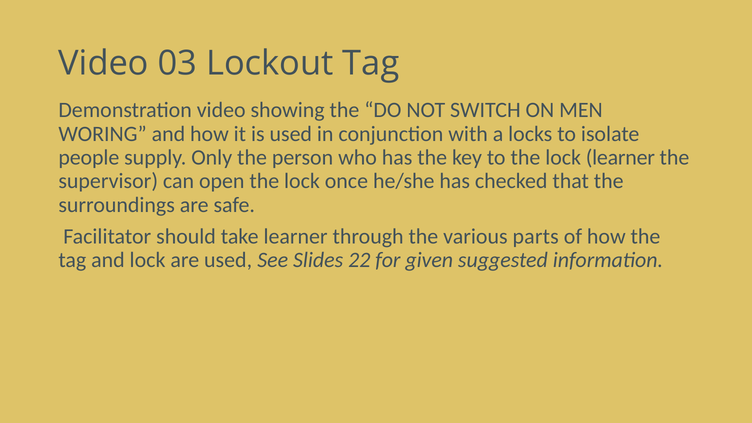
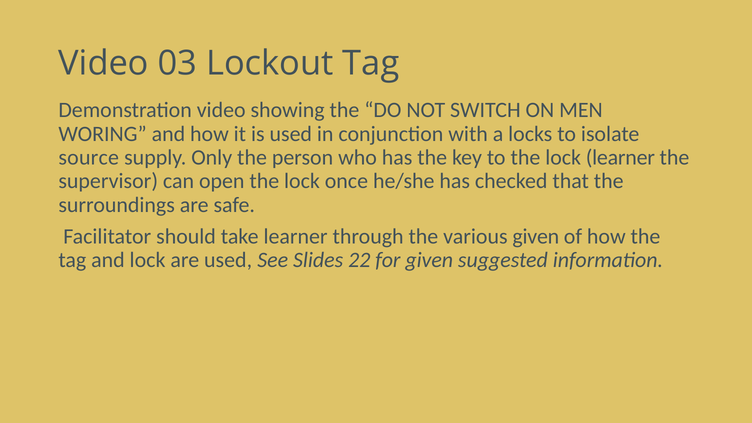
people: people -> source (89, 157)
various parts: parts -> given (536, 236)
